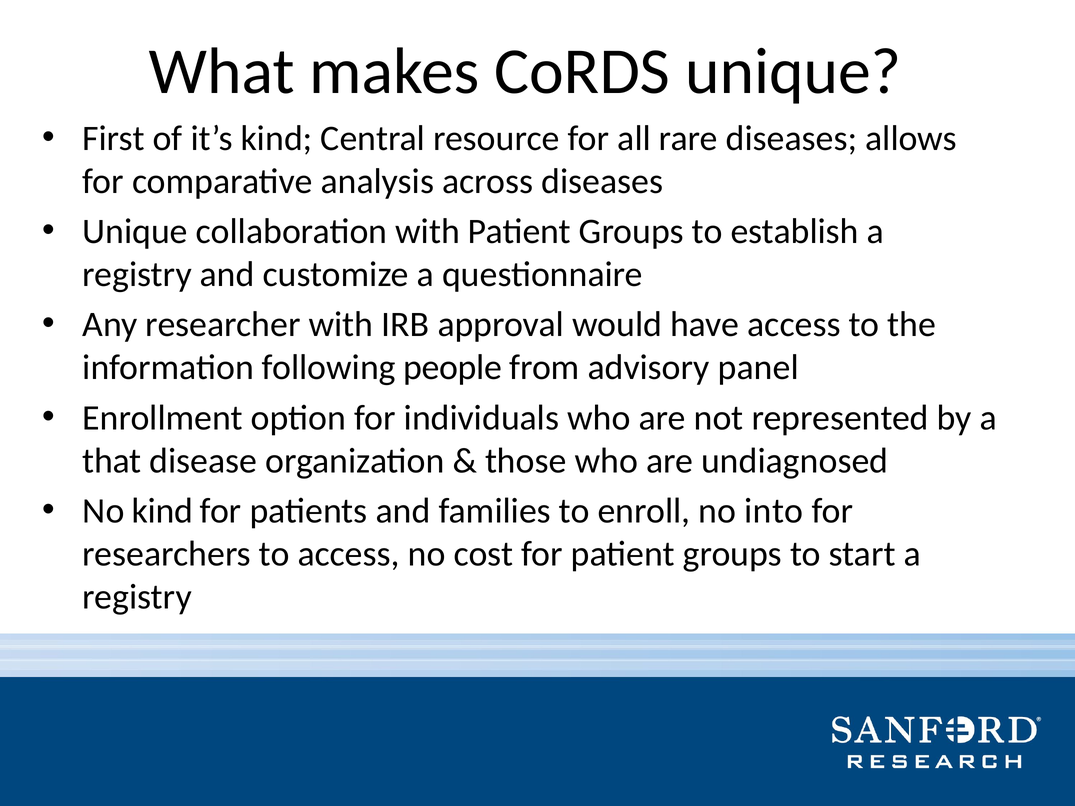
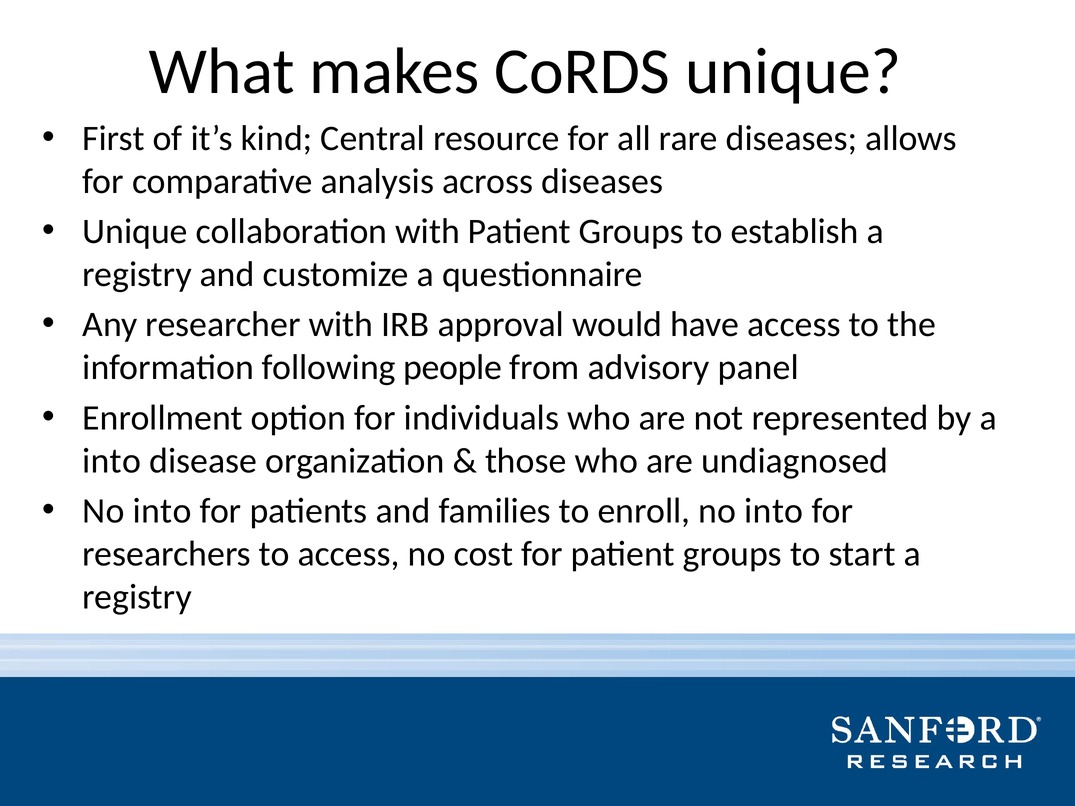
that: that -> into (112, 461)
kind: kind -> into (162, 511)
